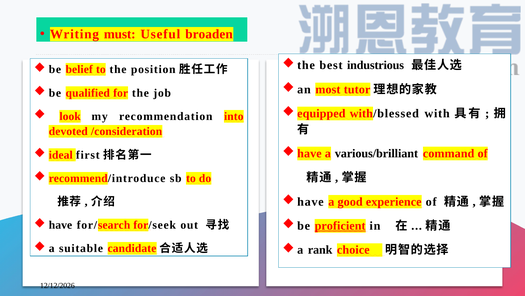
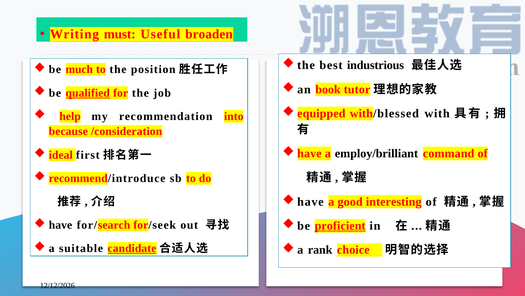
belief: belief -> much (79, 69)
most: most -> book (328, 89)
qualified underline: none -> present (88, 93)
look: look -> help (70, 116)
devoted: devoted -> because (68, 131)
various/brilliant: various/brilliant -> employ/brilliant (376, 153)
experience: experience -> interesting (394, 201)
candidate underline: none -> present (132, 248)
